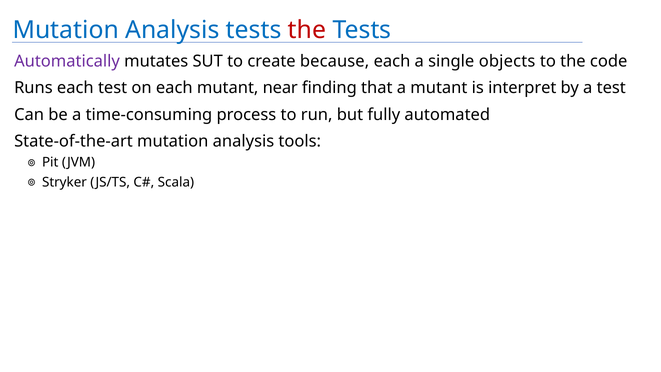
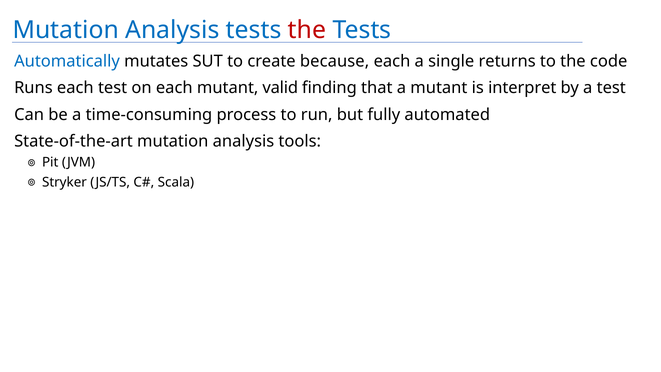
Automatically colour: purple -> blue (67, 61)
objects: objects -> returns (507, 61)
near: near -> valid (280, 88)
